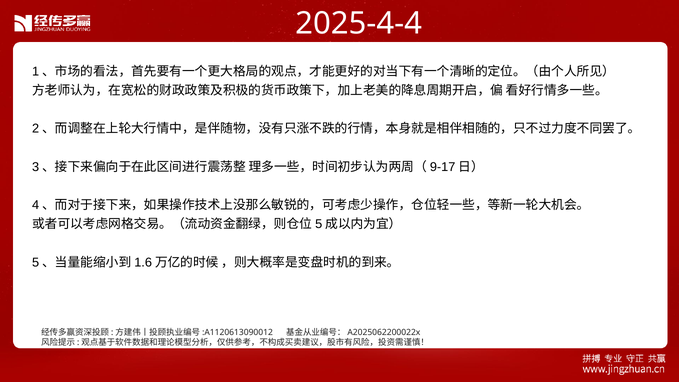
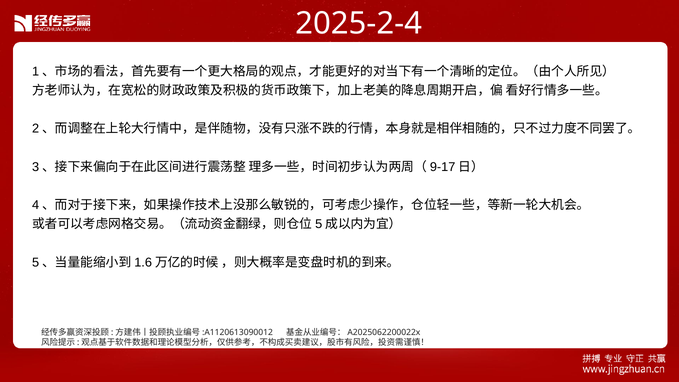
2025-4-4: 2025-4-4 -> 2025-2-4 (359, 23)
